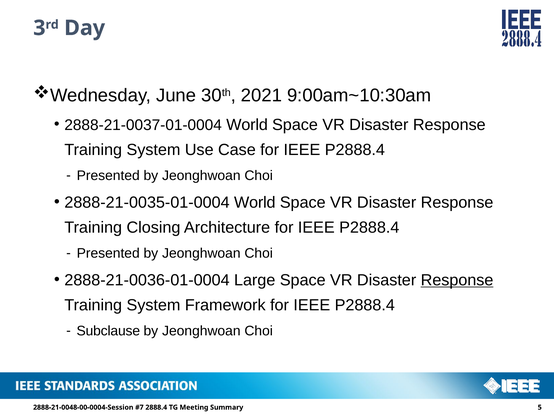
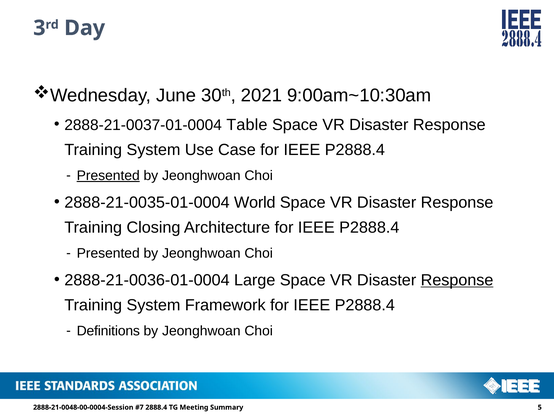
2888-21-0037-01-0004 World: World -> Table (247, 125)
Presented underline: none -> present (108, 176)
Subclause: Subclause -> Definitions (108, 331)
